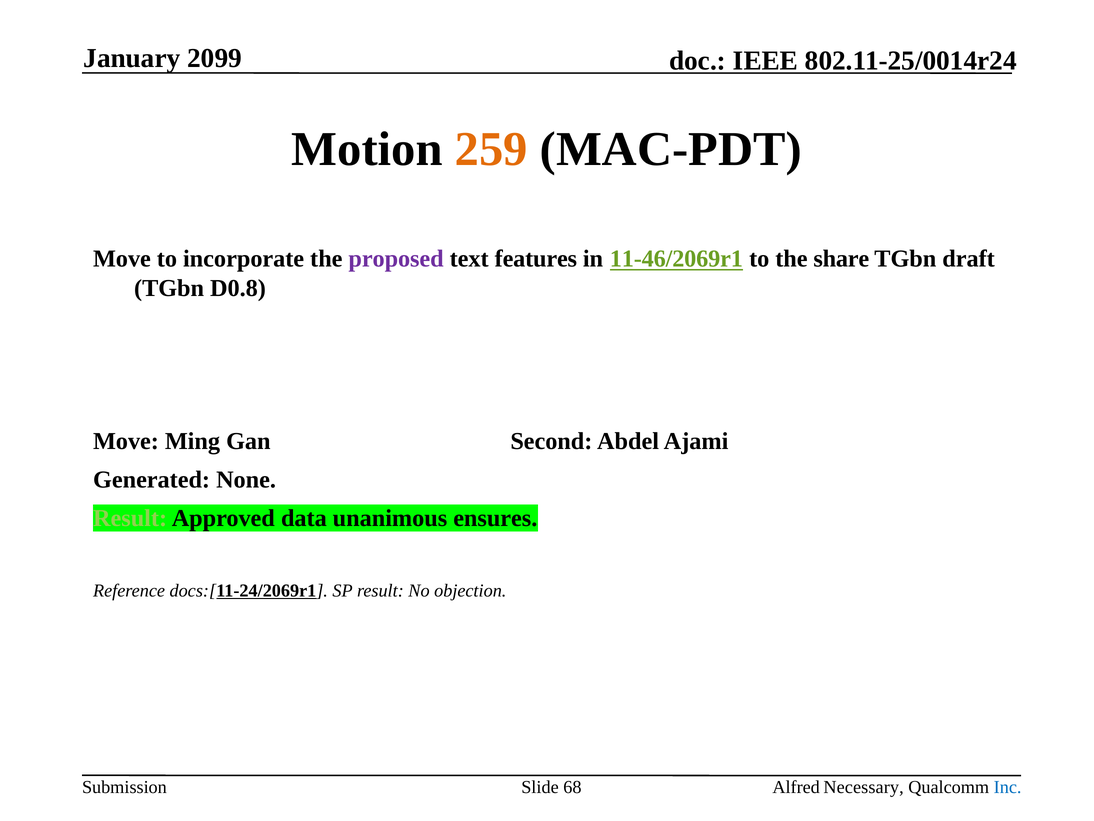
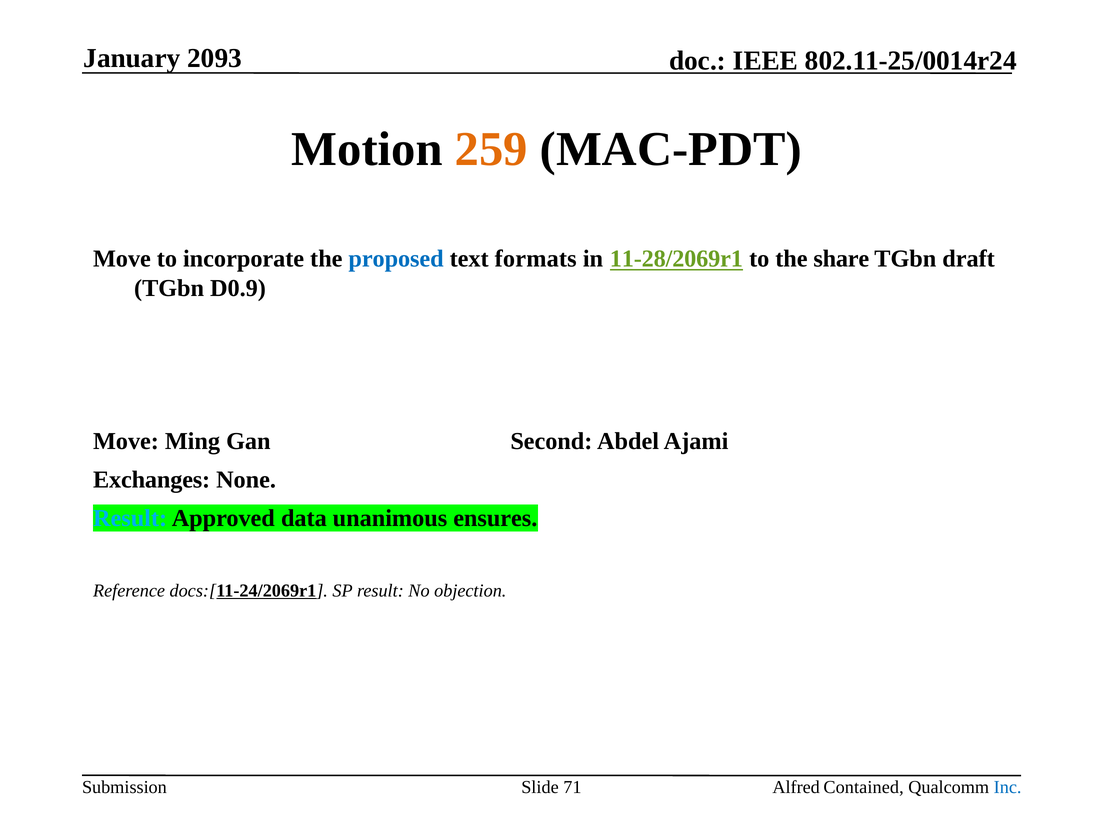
2099: 2099 -> 2093 (215, 58)
proposed colour: purple -> blue (396, 259)
features: features -> formats (536, 259)
11-46/2069r1: 11-46/2069r1 -> 11-28/2069r1 (676, 259)
D0.8: D0.8 -> D0.9 (238, 288)
Generated: Generated -> Exchanges (152, 479)
Result colour: light green -> light blue (130, 518)
68: 68 -> 71 (572, 787)
Necessary: Necessary -> Contained (864, 787)
